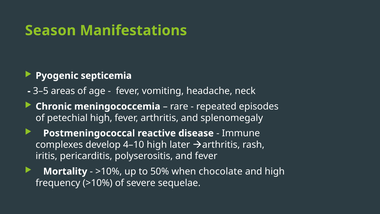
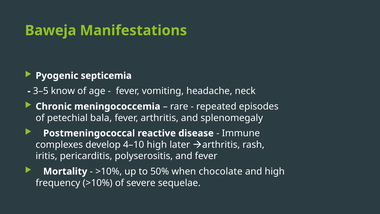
Season: Season -> Baweja (51, 30)
areas: areas -> know (63, 91)
petechial high: high -> bala (101, 118)
